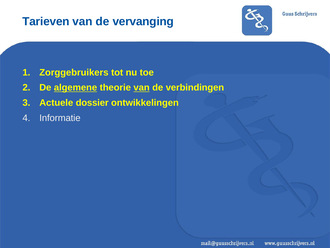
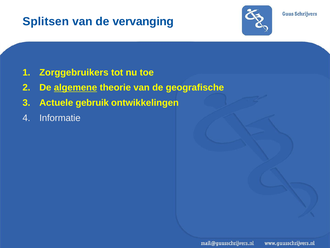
Tarieven: Tarieven -> Splitsen (46, 21)
van underline: present -> none (142, 87)
verbindingen: verbindingen -> geografische (195, 87)
dossier: dossier -> gebruik (92, 103)
